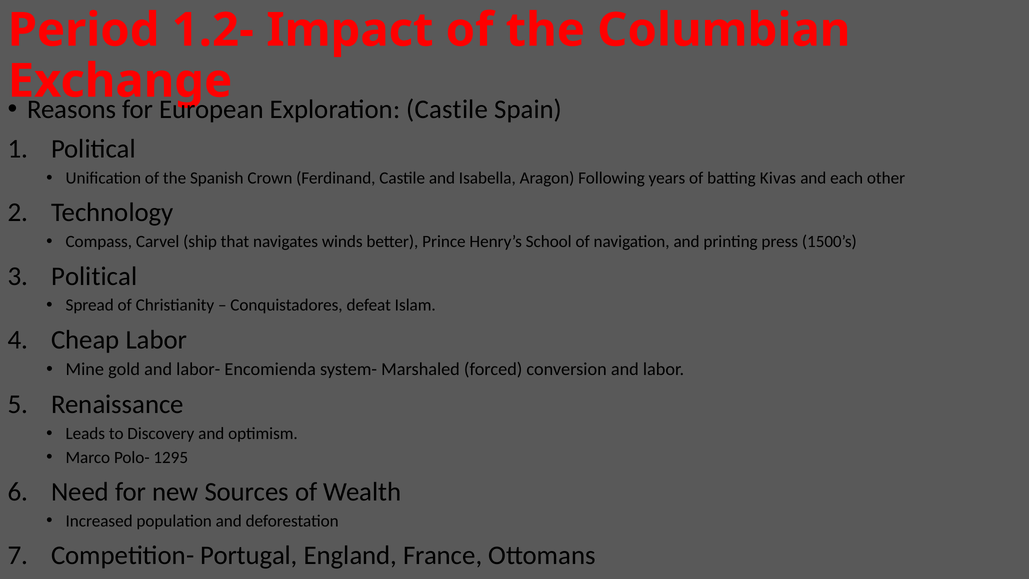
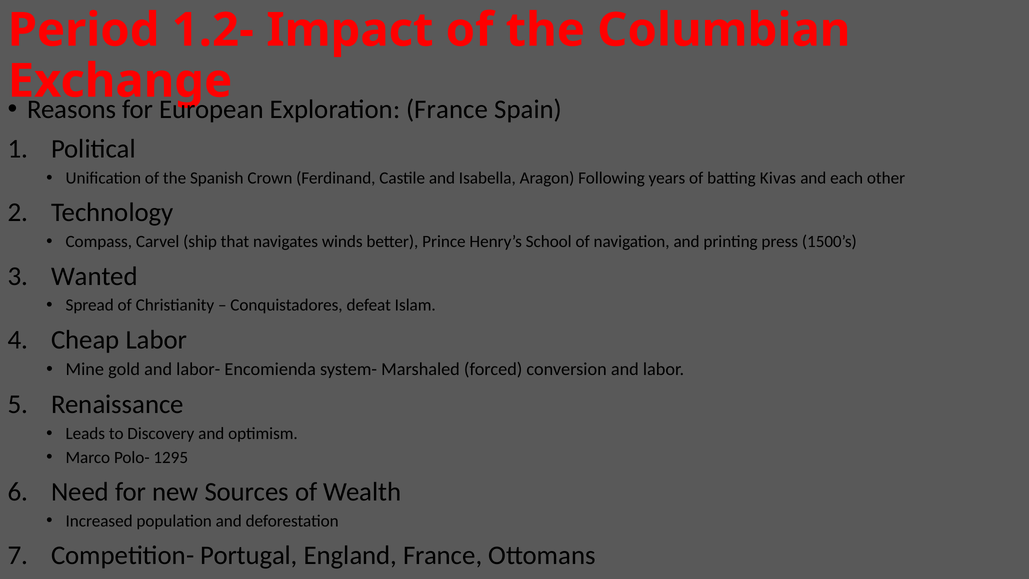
Exploration Castile: Castile -> France (447, 109)
Political: Political -> Wanted (94, 276)
